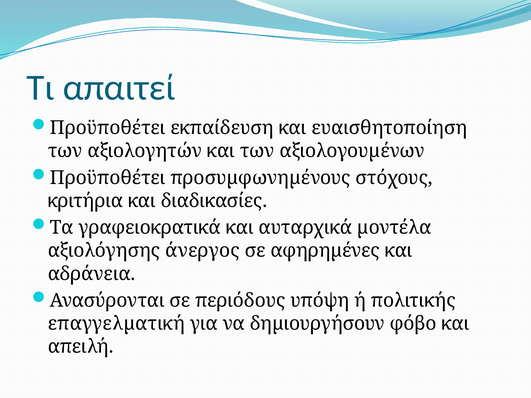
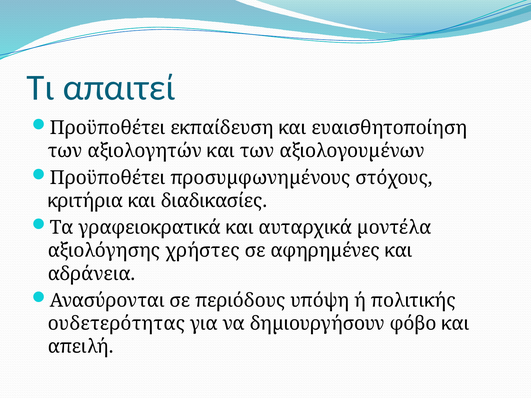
άνεργος: άνεργος -> χρήστες (202, 251)
επαγγελµατική: επαγγελµατική -> ουδετερότητας (116, 324)
